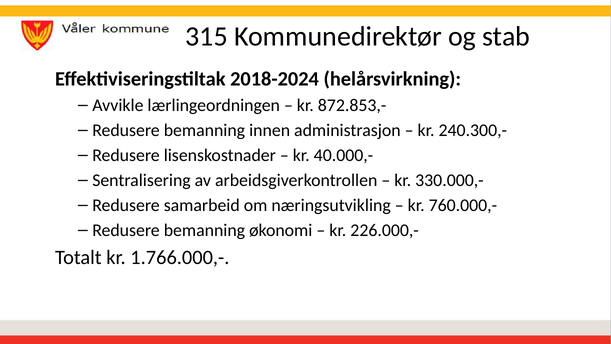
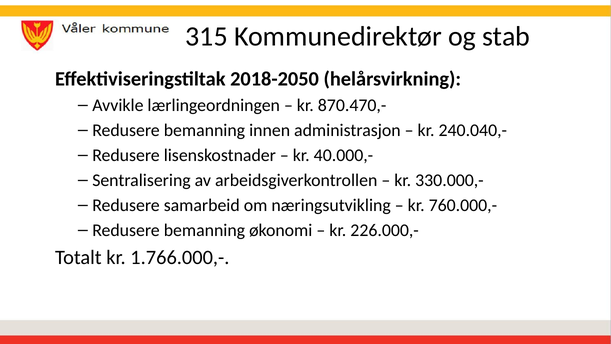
2018-2024: 2018-2024 -> 2018-2050 (275, 79)
872.853,-: 872.853,- -> 870.470,- (352, 105)
240.300,-: 240.300,- -> 240.040,- (473, 130)
